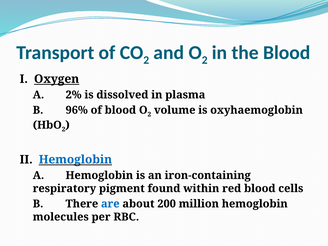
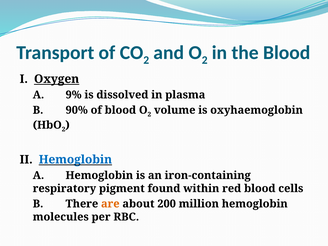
2%: 2% -> 9% (74, 95)
96%: 96% -> 90% (77, 110)
are colour: blue -> orange (110, 204)
